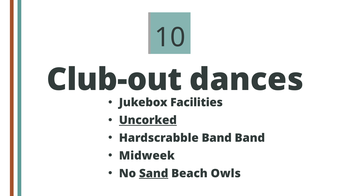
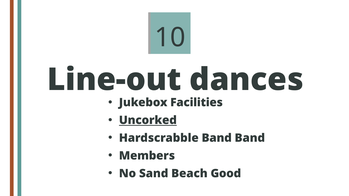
Club-out: Club-out -> Line-out (114, 80)
Midweek: Midweek -> Members (147, 156)
Sand underline: present -> none (154, 174)
Owls: Owls -> Good (226, 174)
